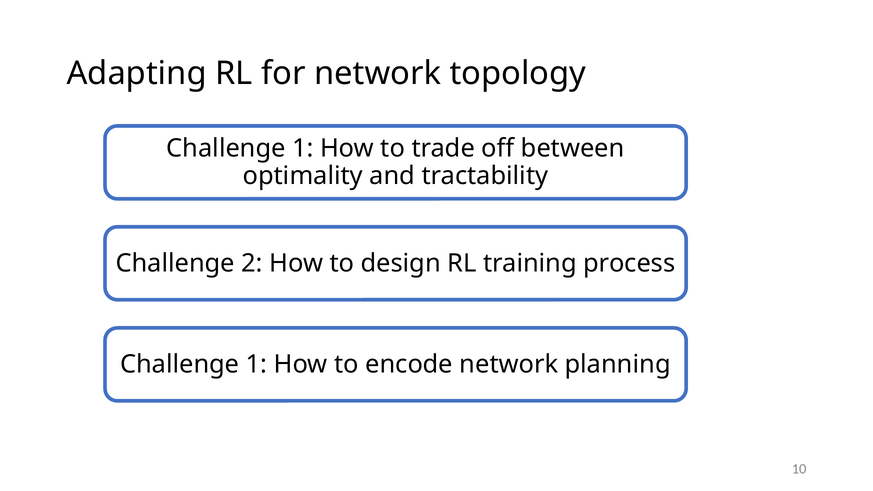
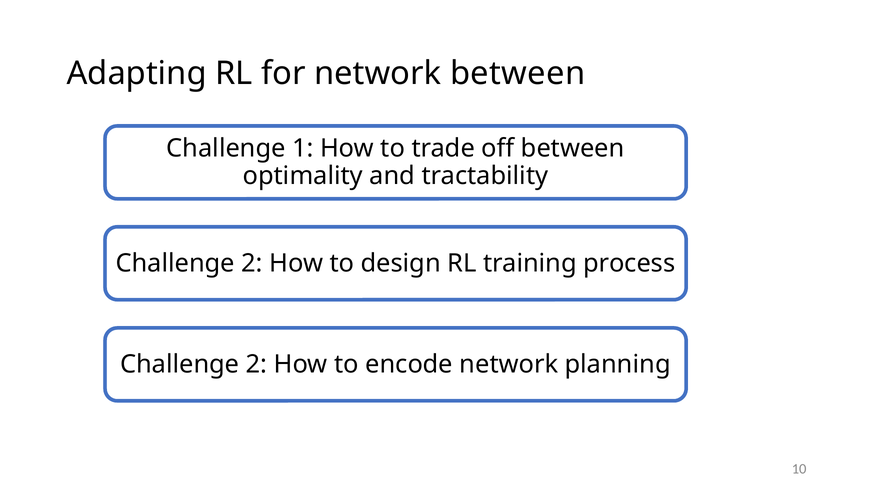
network topology: topology -> between (518, 73)
1: 1 -> 2 (257, 364)
